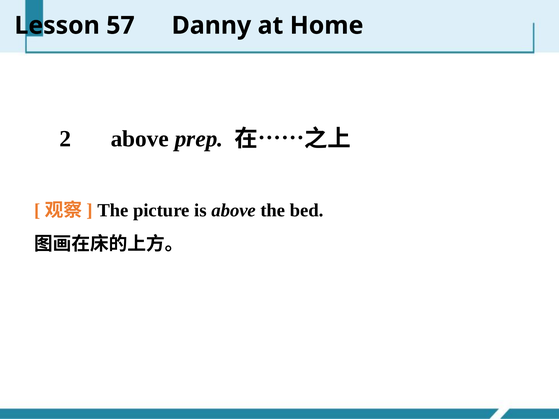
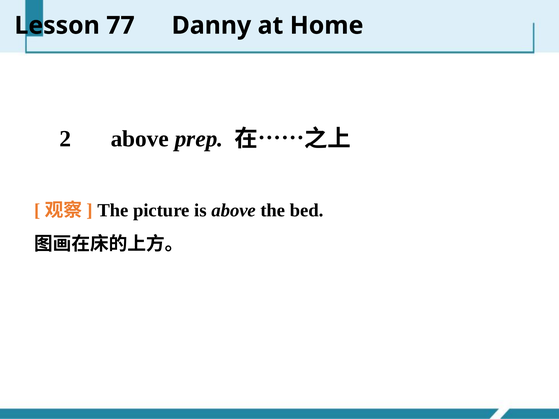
57: 57 -> 77 (120, 26)
